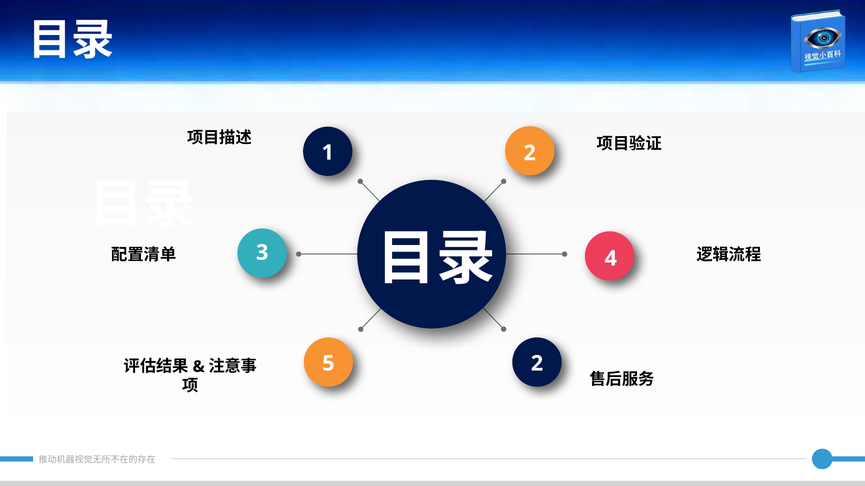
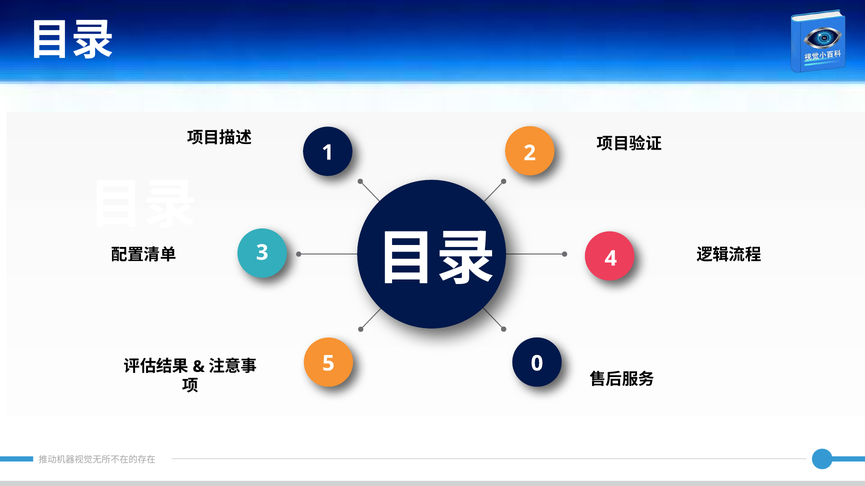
5 2: 2 -> 0 (537, 364)
